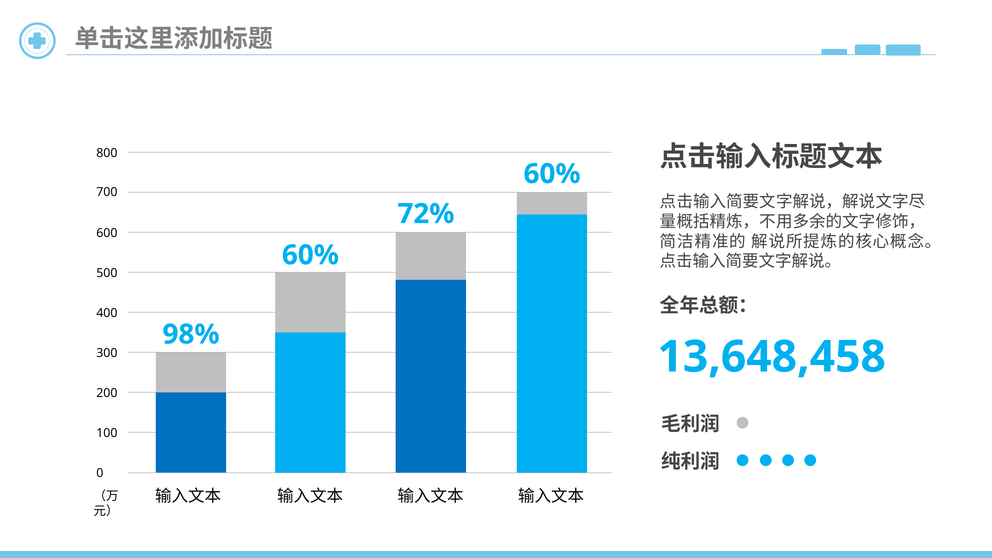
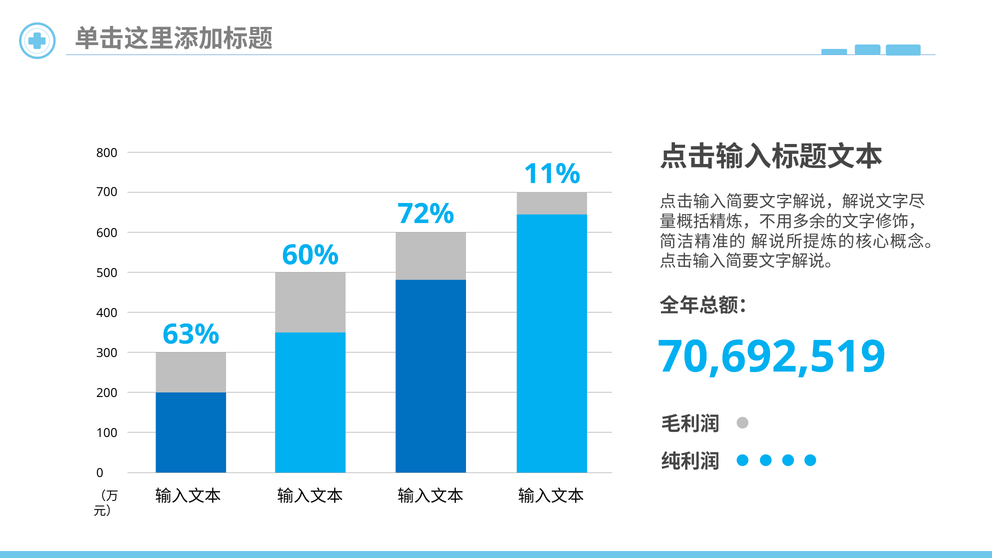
60%: 60% -> 11% (552, 174)
98%: 98% -> 63% (191, 334)
13,648,458: 13,648,458 -> 70,692,519 (772, 357)
